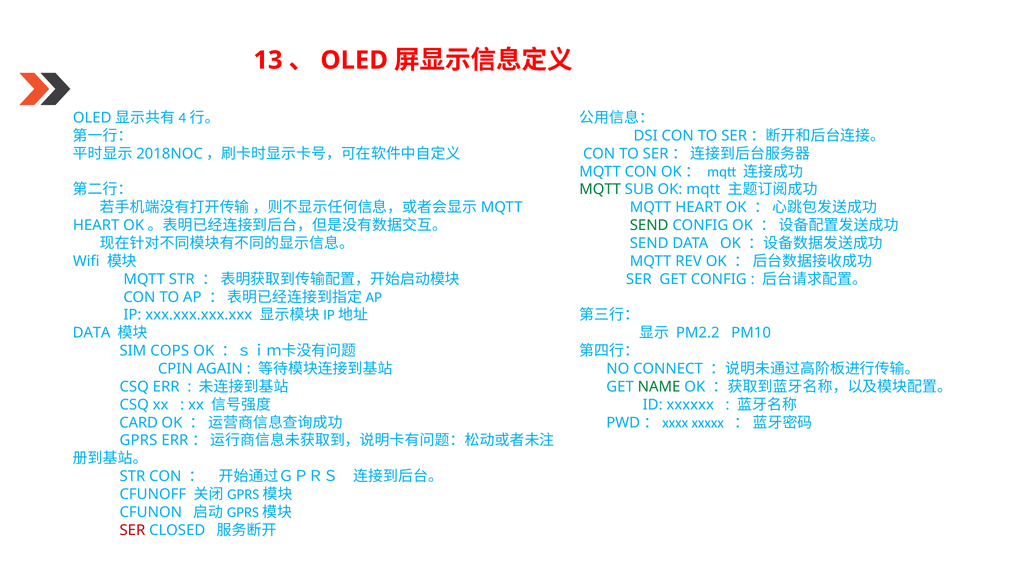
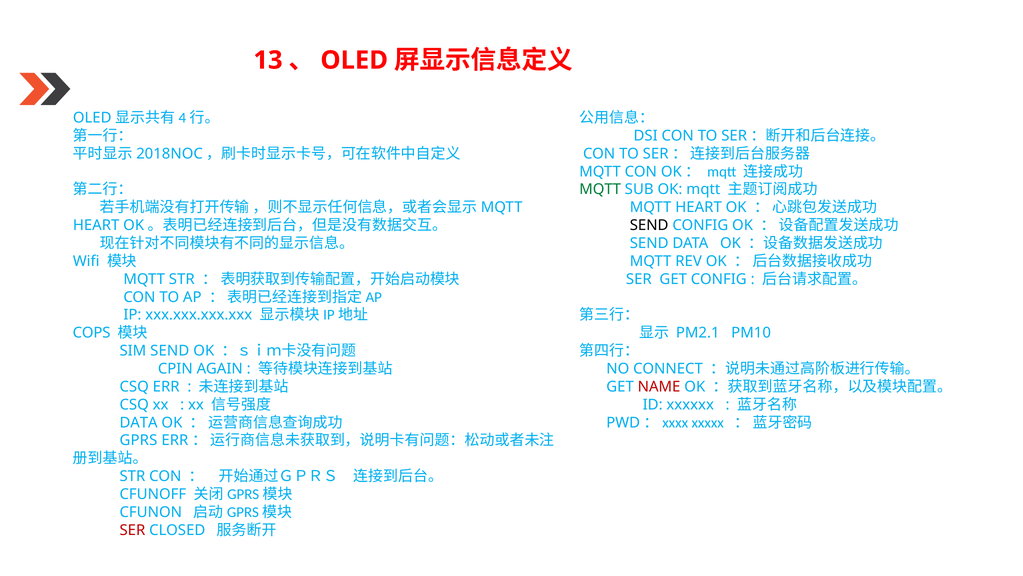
SEND colour: green -> black (649, 225)
PM2.2: PM2.2 -> PM2.1 (698, 333)
DATA: DATA -> COPS (92, 333)
SIM COPS: COPS -> SEND (170, 351)
NAME colour: green -> red (659, 386)
CARD: CARD -> DATA (139, 422)
